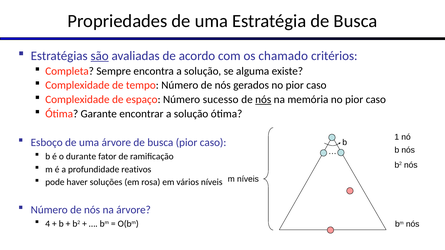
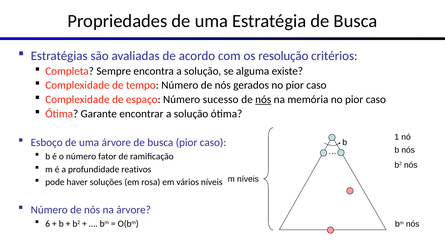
são underline: present -> none (100, 56)
chamado: chamado -> resolução (283, 56)
o durante: durante -> número (81, 157)
4: 4 -> 6 (48, 224)
